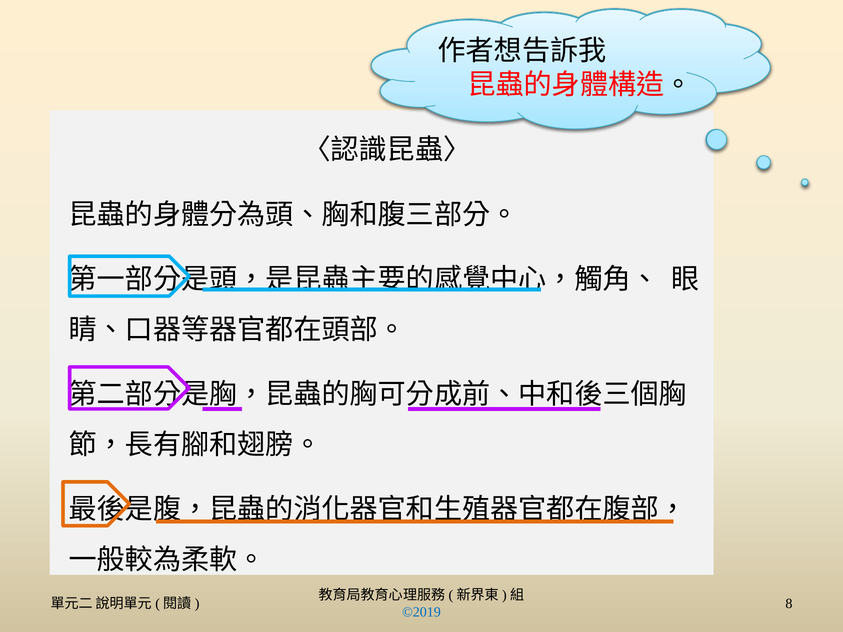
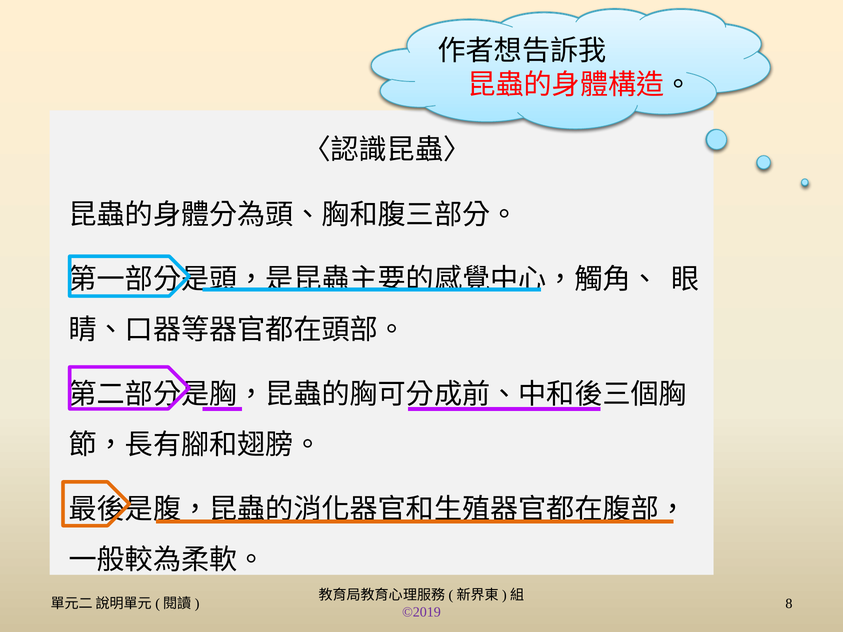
©2019 colour: blue -> purple (421, 612)
